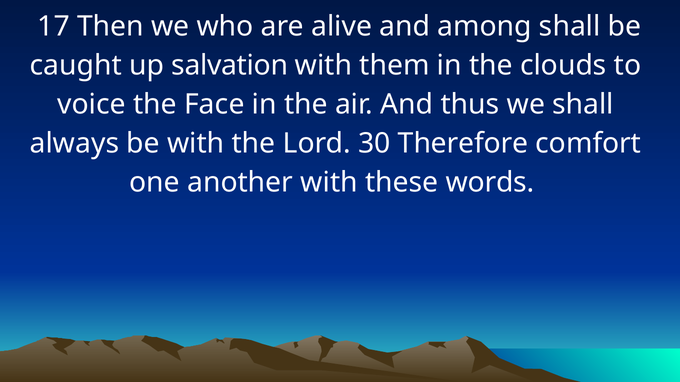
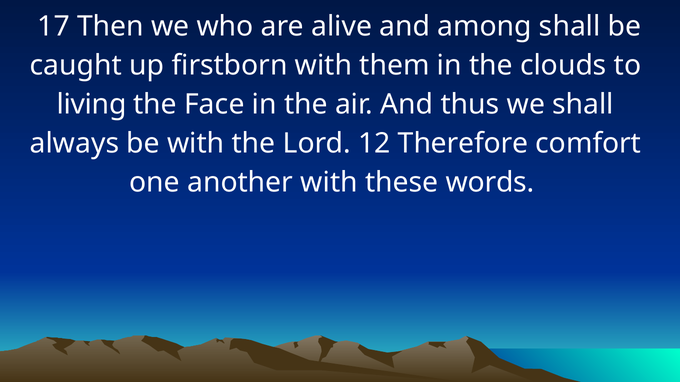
salvation: salvation -> firstborn (230, 66)
voice: voice -> living (92, 105)
30: 30 -> 12 (374, 144)
